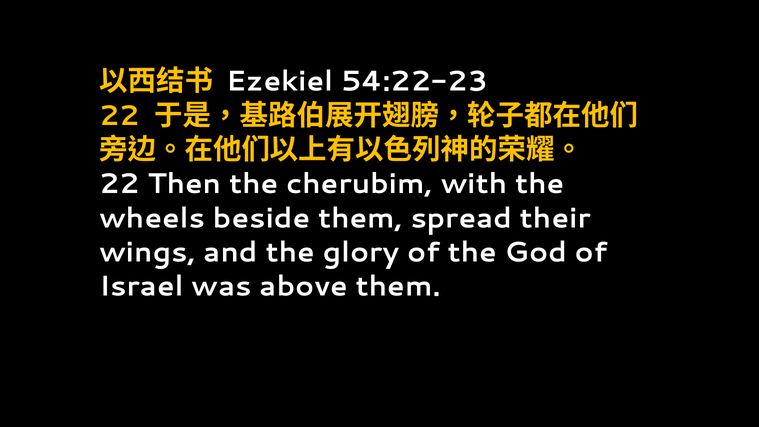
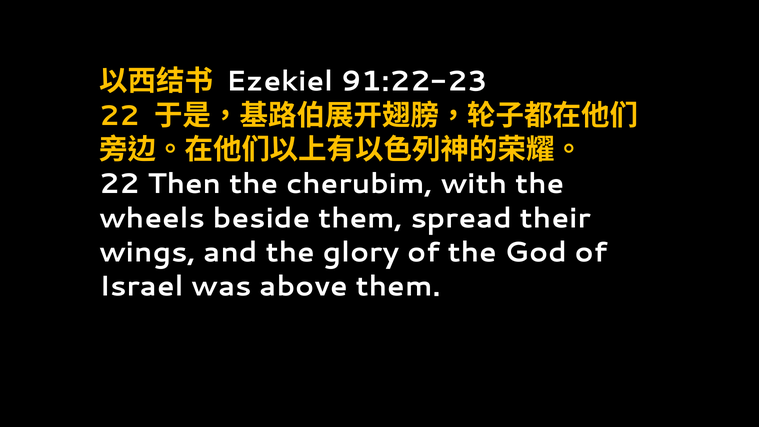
54:22-23: 54:22-23 -> 91:22-23 (414, 82)
